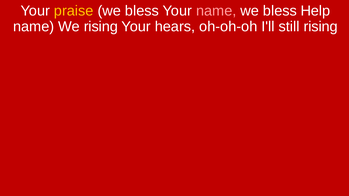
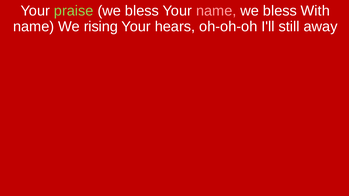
praise colour: yellow -> light green (74, 11)
Help: Help -> With (315, 11)
still rising: rising -> away (321, 27)
